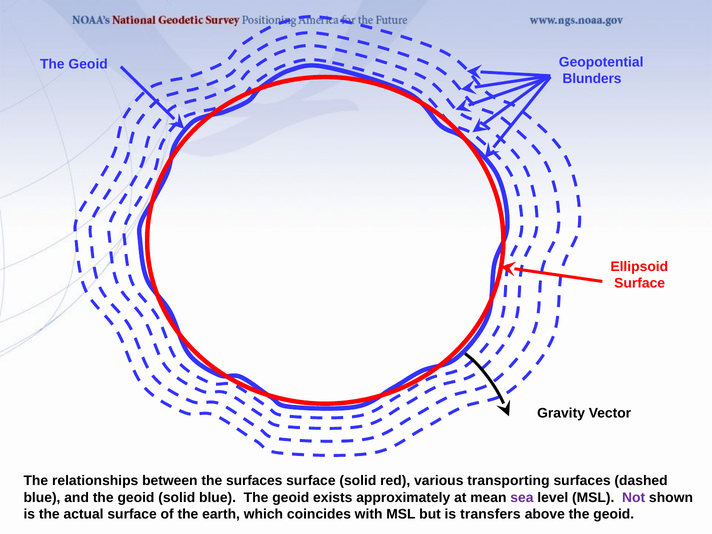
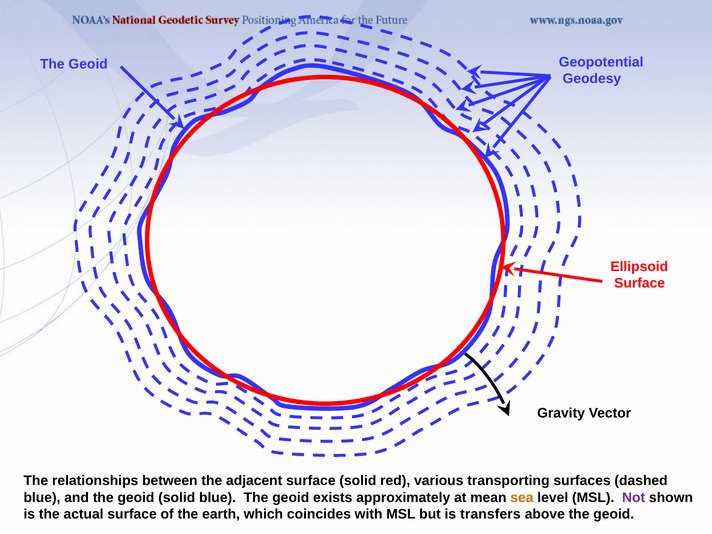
Blunders: Blunders -> Geodesy (592, 79)
the surfaces: surfaces -> adjacent (254, 481)
sea colour: purple -> orange (522, 498)
